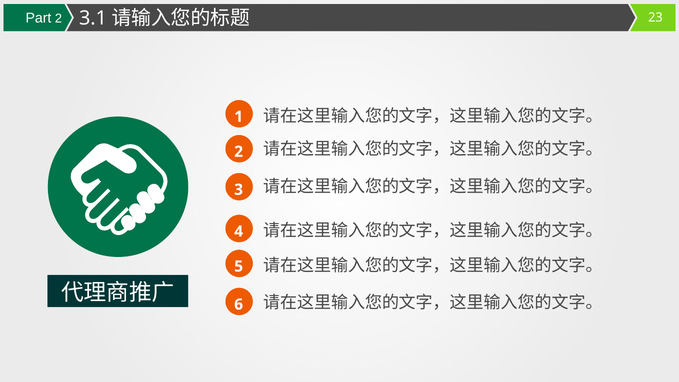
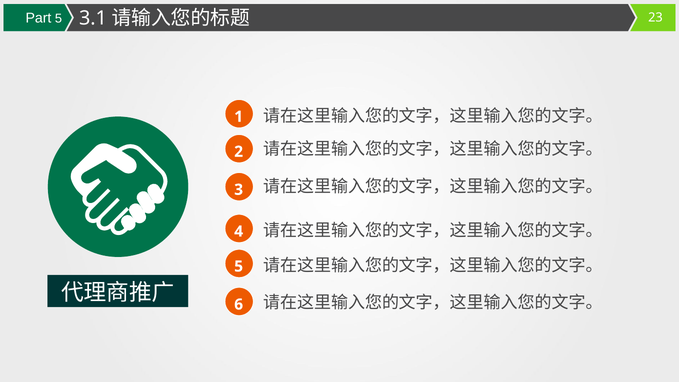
Part 2: 2 -> 5 (59, 18)
